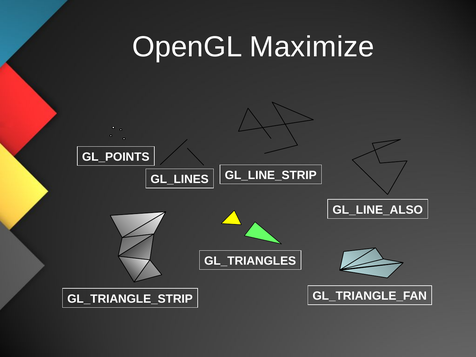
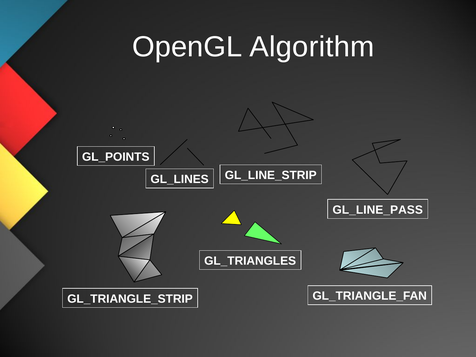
Maximize: Maximize -> Algorithm (312, 47)
GL_LINE_ALSO: GL_LINE_ALSO -> GL_LINE_PASS (378, 210)
